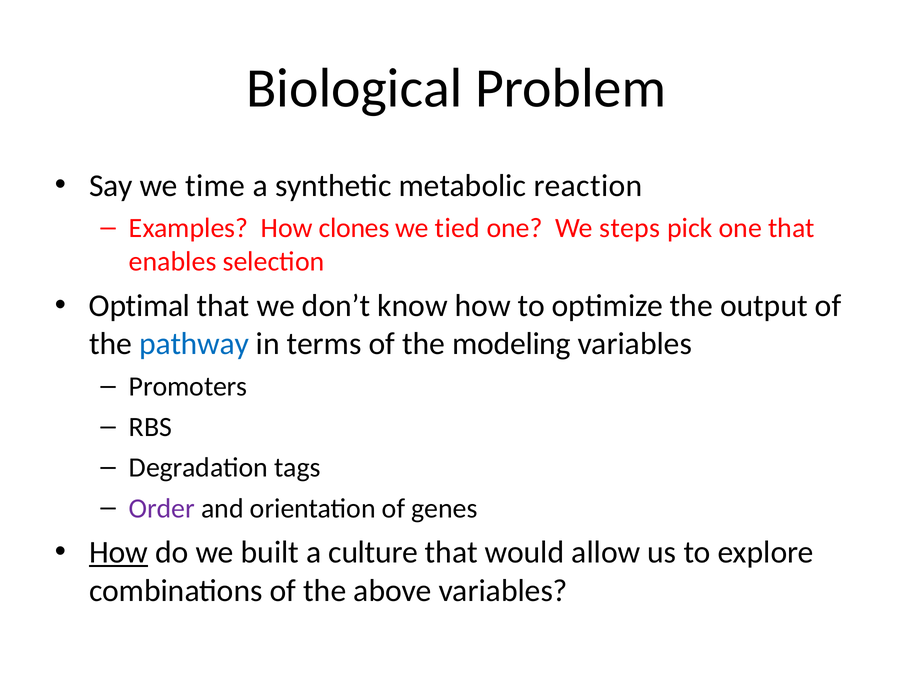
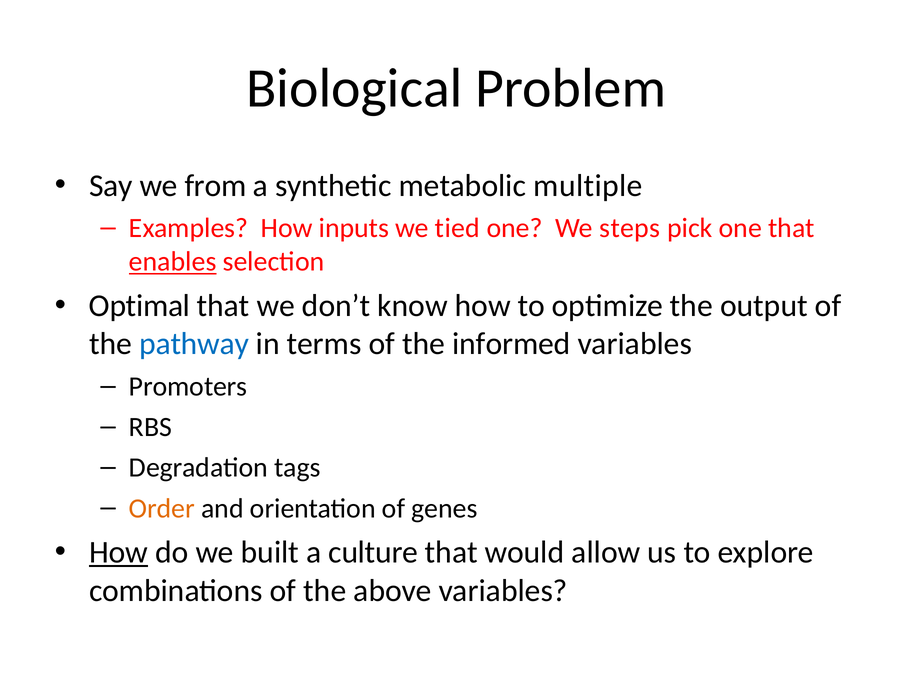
time: time -> from (215, 186)
reaction: reaction -> multiple (588, 186)
clones: clones -> inputs (354, 228)
enables underline: none -> present (173, 262)
modeling: modeling -> informed (511, 344)
Order colour: purple -> orange (162, 508)
